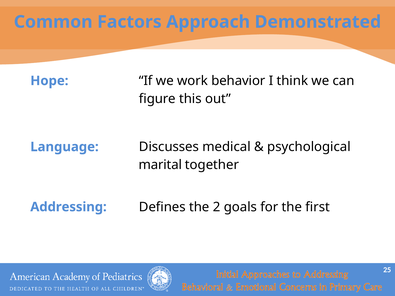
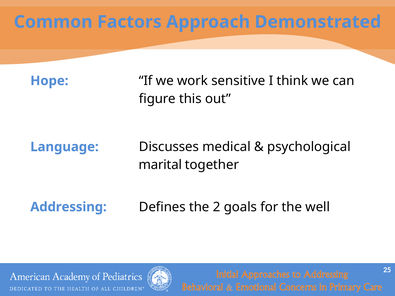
behavior: behavior -> sensitive (238, 81)
first: first -> well (318, 207)
